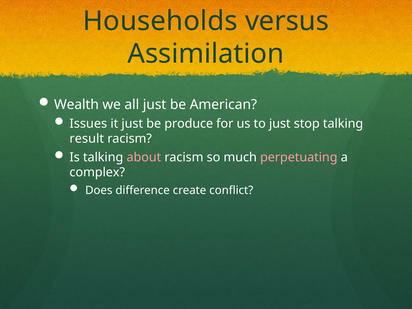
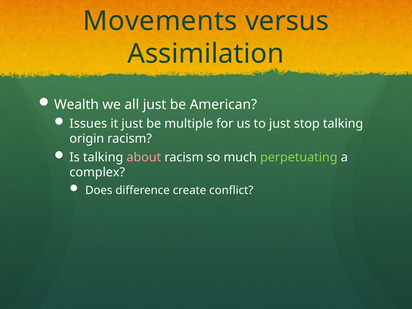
Households: Households -> Movements (160, 21)
produce: produce -> multiple (189, 124)
result: result -> origin (87, 139)
perpetuating colour: pink -> light green (299, 157)
